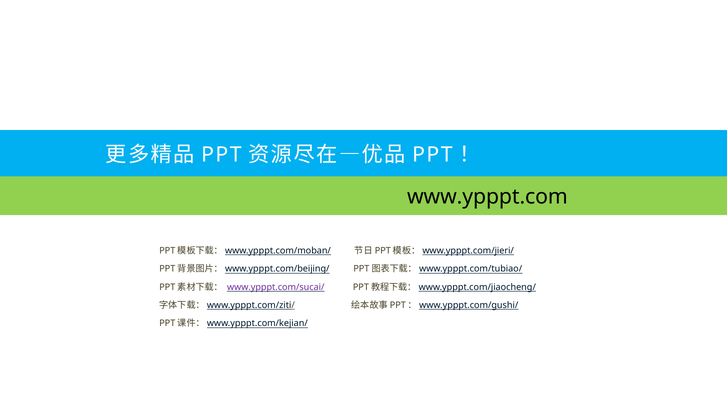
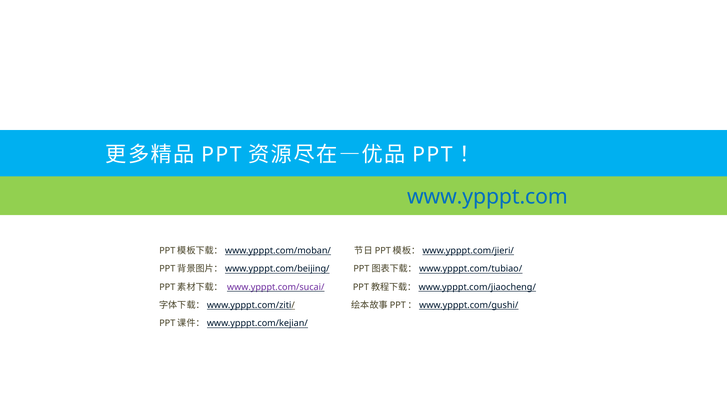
www.ypppt.com colour: black -> blue (487, 197)
